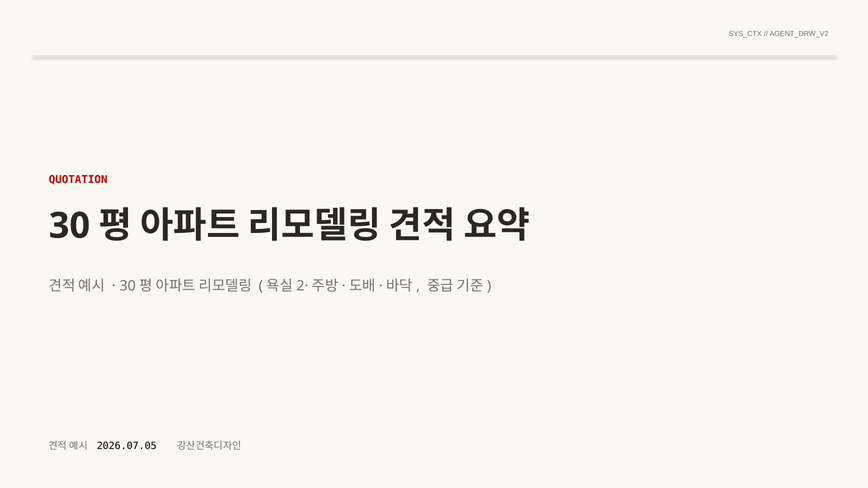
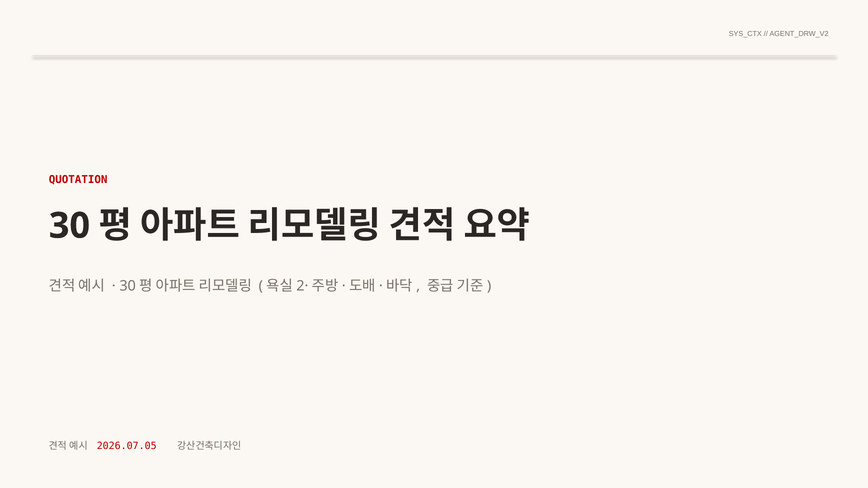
2026.07.05 colour: black -> red (127, 446)
